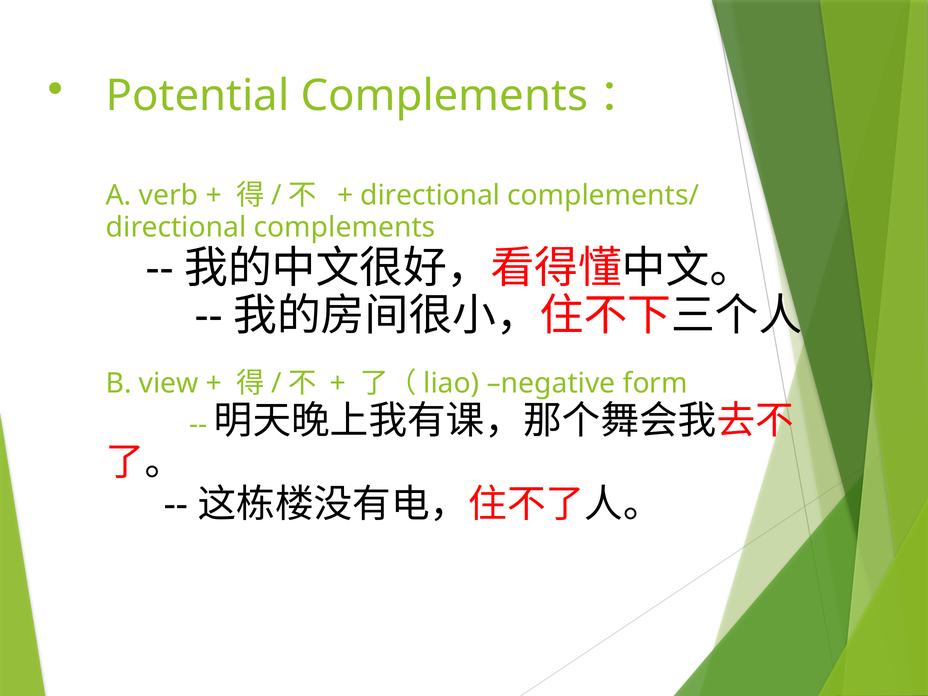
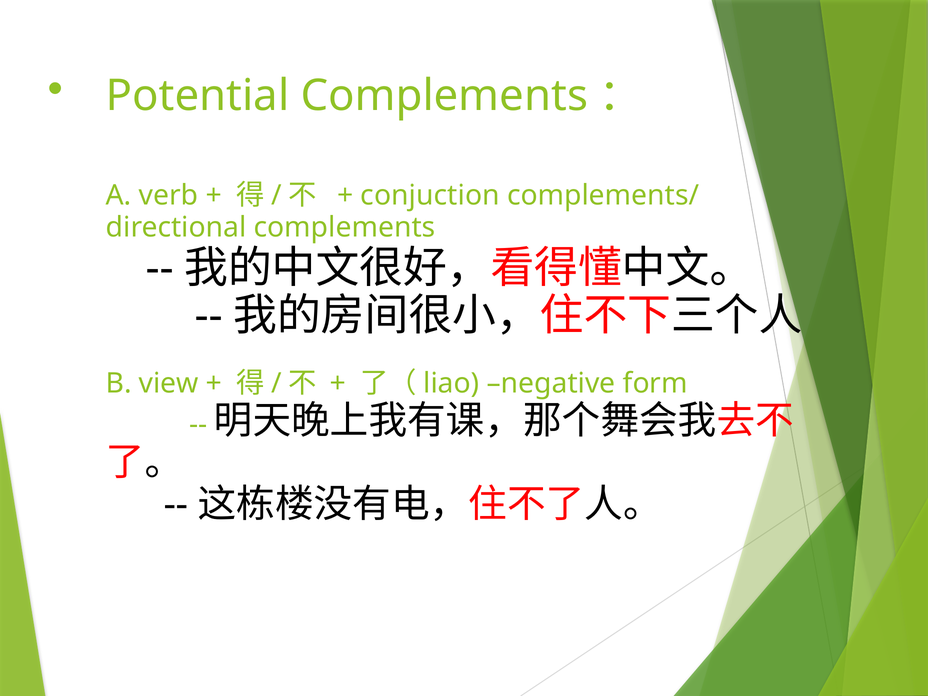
directional: directional -> conjuction (430, 196)
